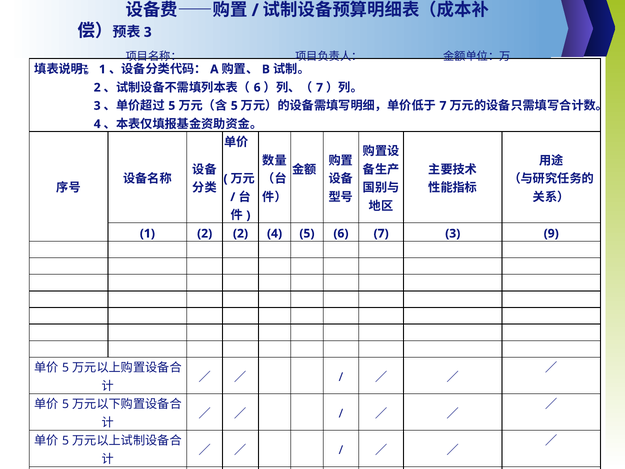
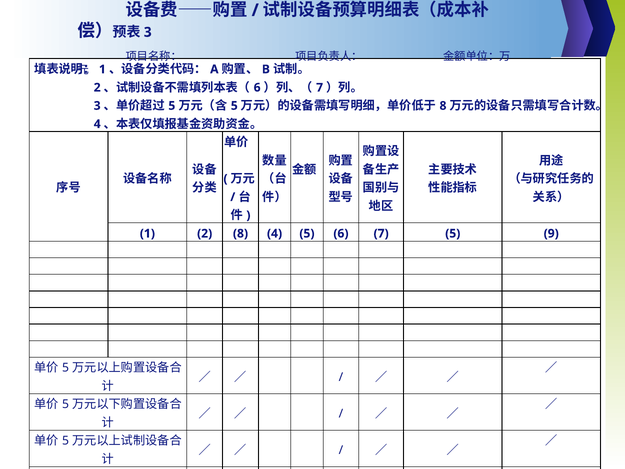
7: 7 -> 8 (443, 106)
2 2: 2 -> 8 (240, 233)
7 3: 3 -> 5 (453, 233)
